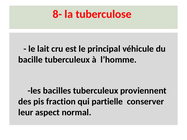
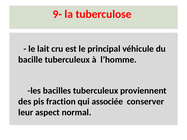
8-: 8- -> 9- (57, 14)
partielle: partielle -> associée (107, 102)
